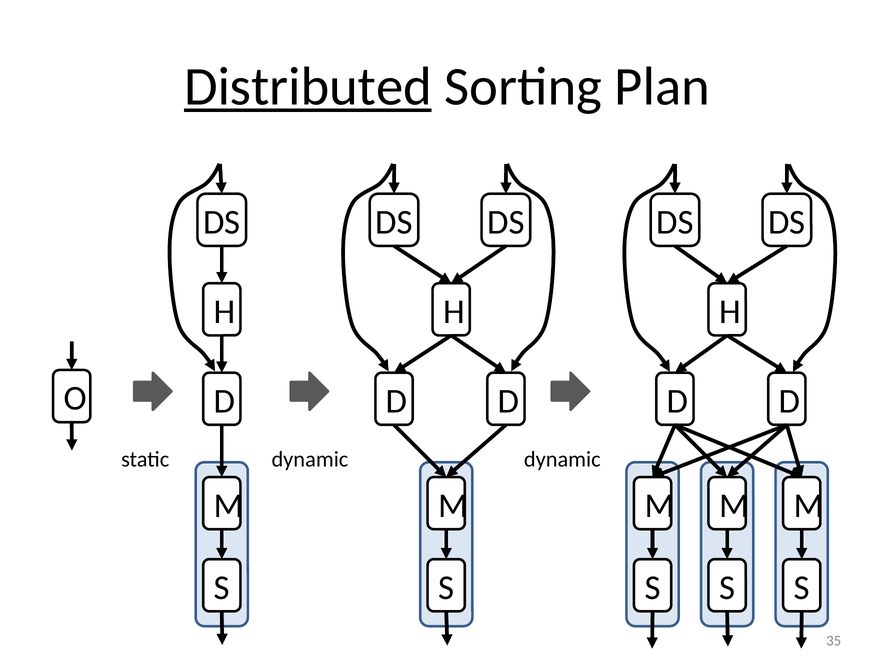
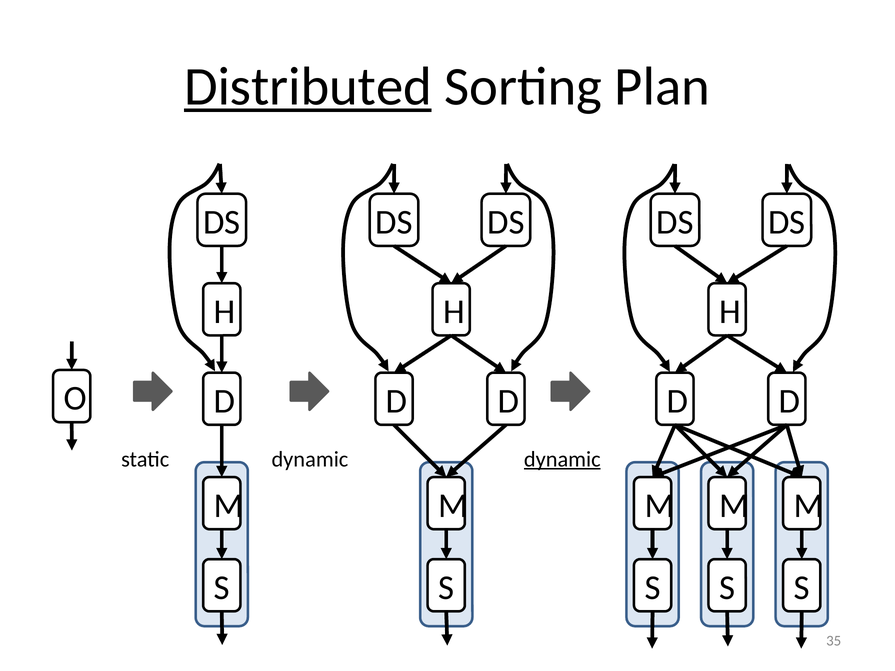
dynamic underline: none -> present (562, 459)
